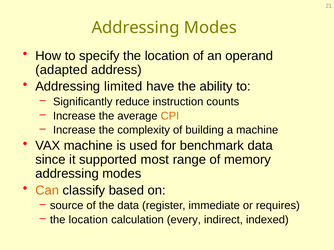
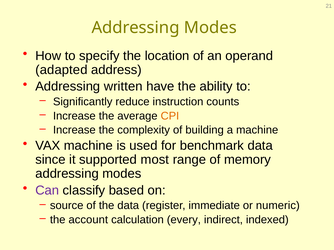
limited: limited -> written (123, 87)
Can colour: orange -> purple (47, 191)
requires: requires -> numeric (278, 206)
location: location -> account (88, 220)
